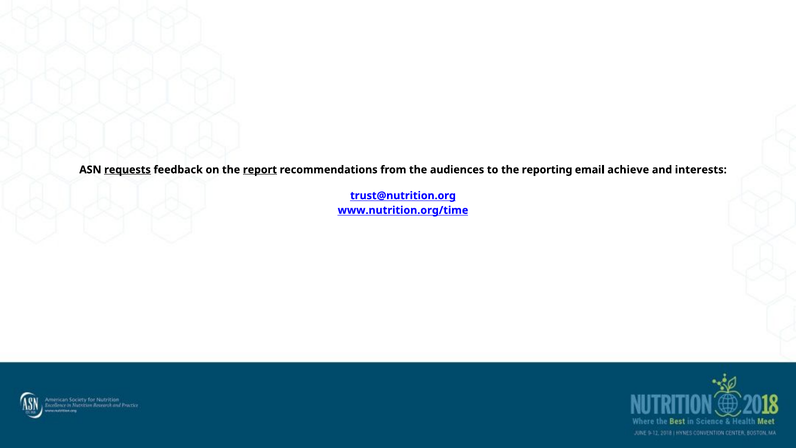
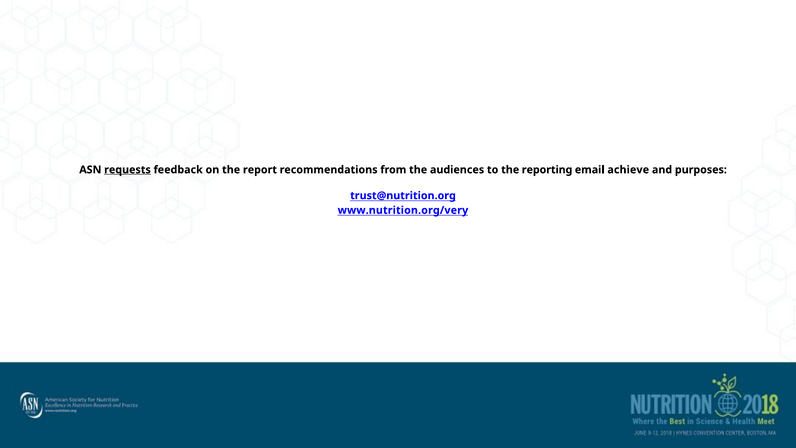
report underline: present -> none (260, 170)
interests: interests -> purposes (701, 170)
www.nutrition.org/time: www.nutrition.org/time -> www.nutrition.org/very (403, 210)
